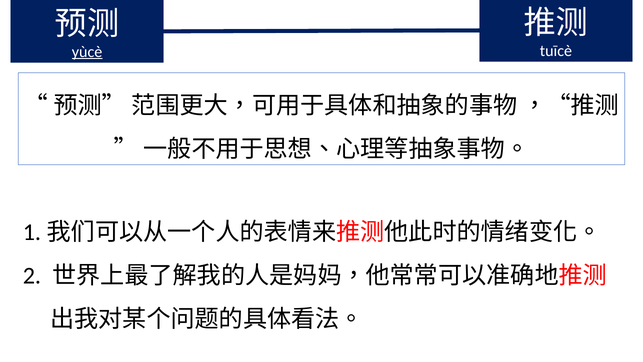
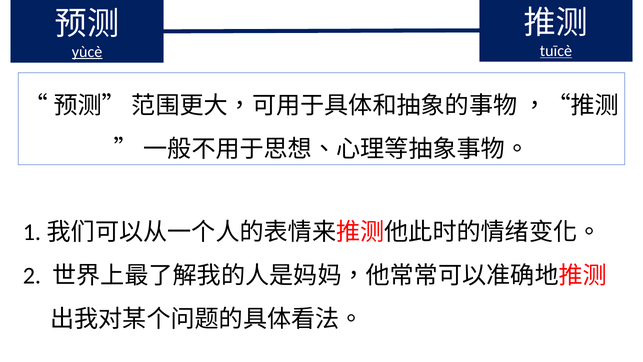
tuīcè underline: none -> present (556, 51)
